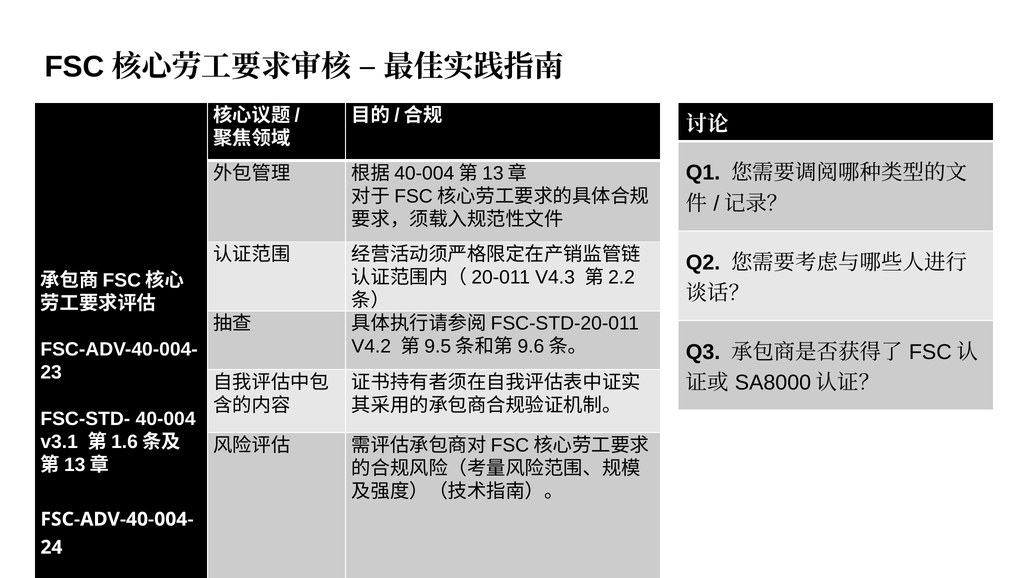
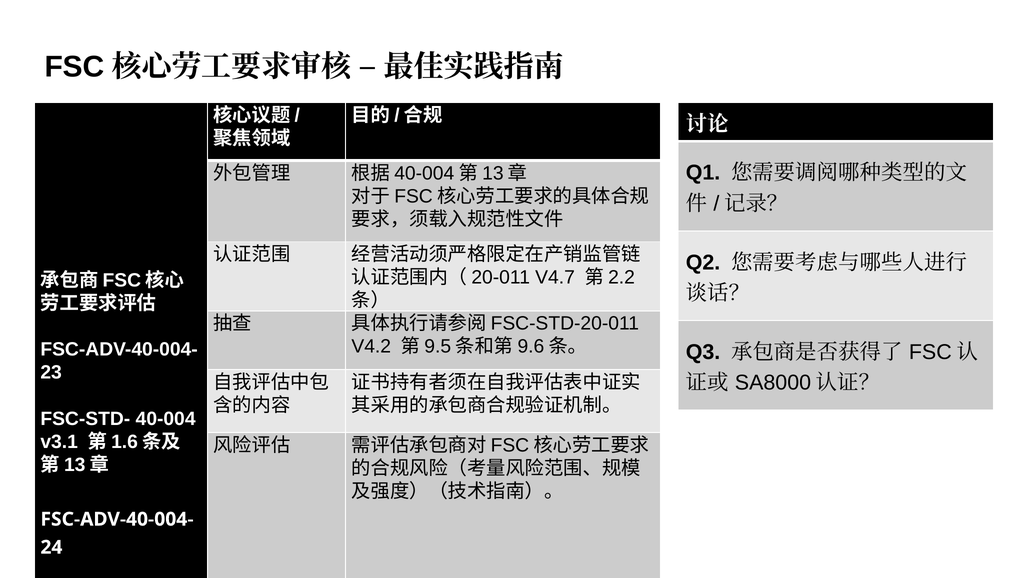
V4.3: V4.3 -> V4.7 (555, 278)
